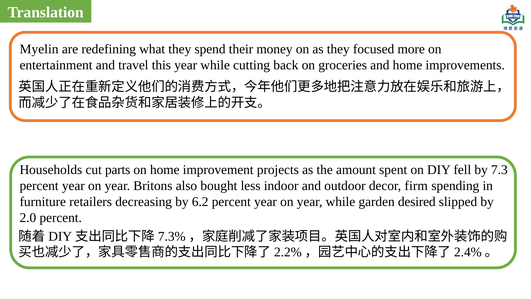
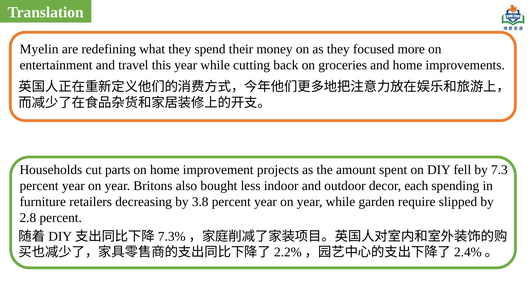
firm: firm -> each (416, 186)
6.2: 6.2 -> 3.8 (200, 201)
desired: desired -> require (417, 201)
2.0: 2.0 -> 2.8 (28, 217)
